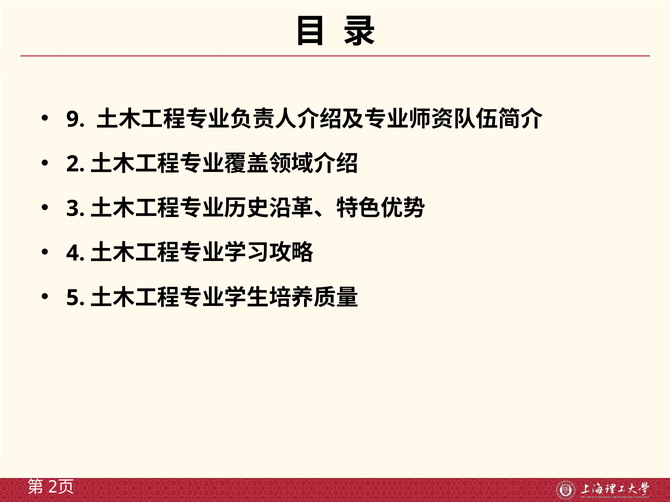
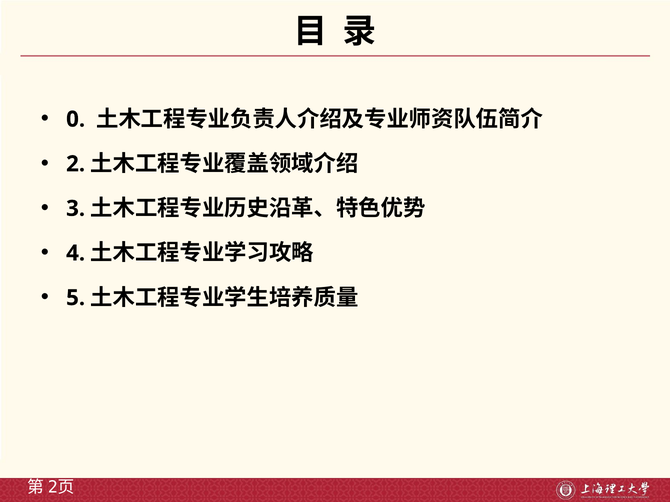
9: 9 -> 0 (76, 119)
